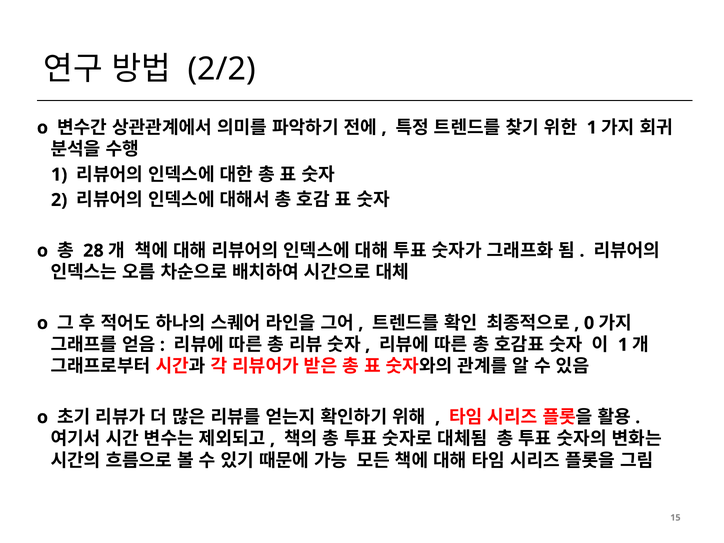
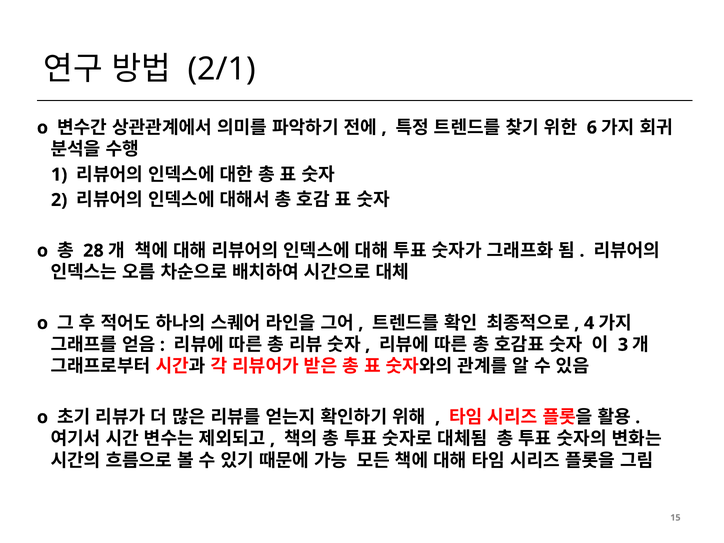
2/2: 2/2 -> 2/1 (222, 69)
1: 1 -> 6 (592, 128)
0: 0 -> 4 (589, 323)
1: 1 -> 3 (623, 345)
